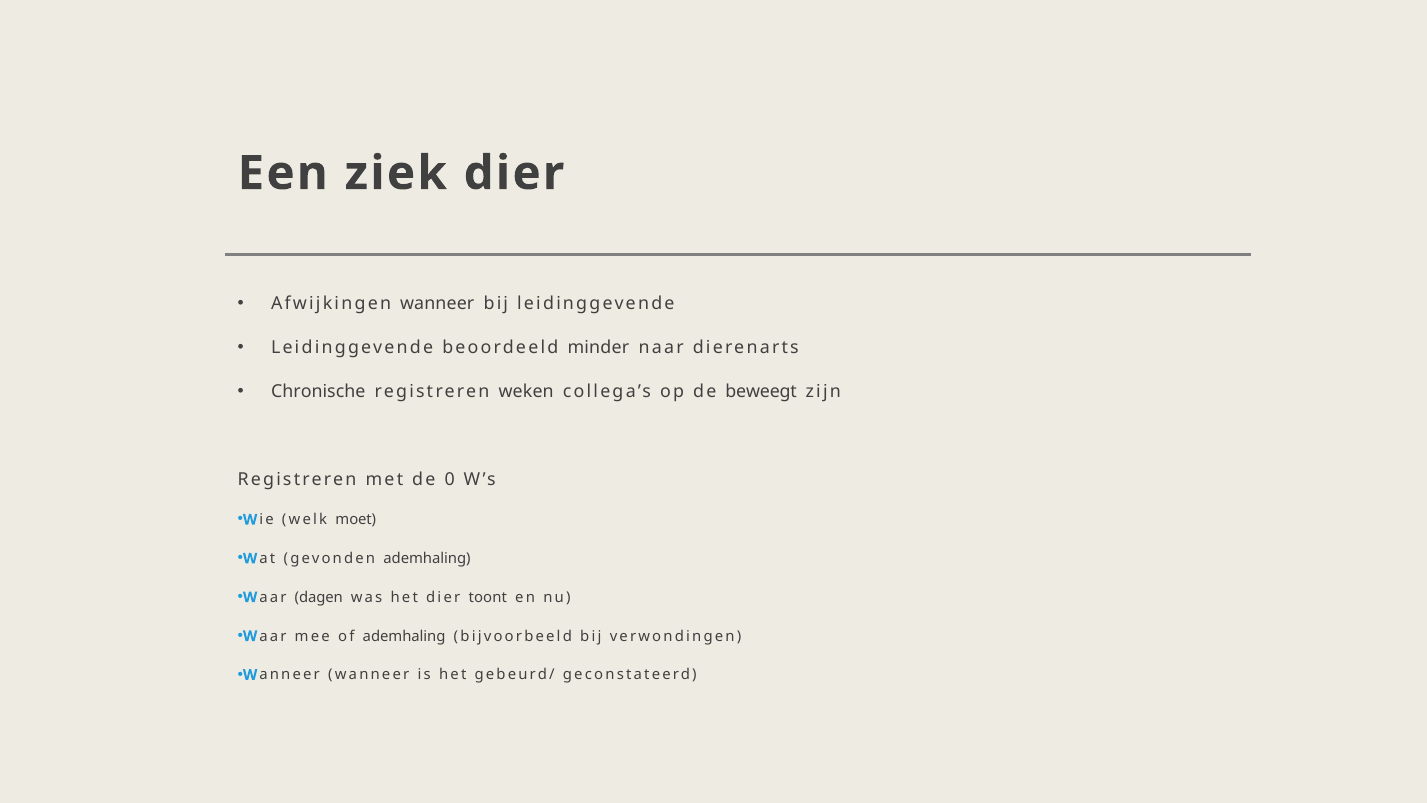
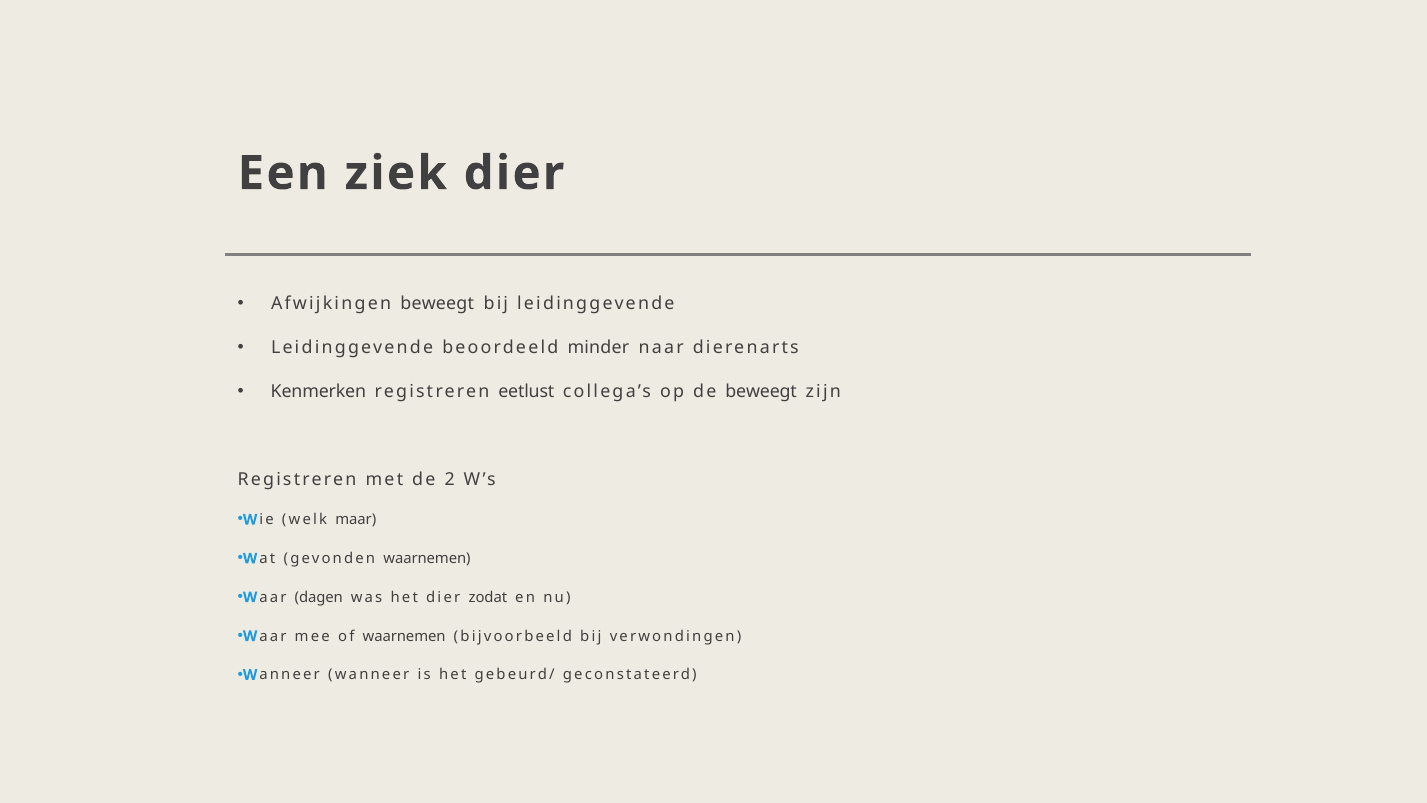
Afwijkingen wanneer: wanneer -> beweegt (437, 304)
Chronische: Chronische -> Kenmerken (318, 392)
weken: weken -> eetlust (526, 392)
0: 0 -> 2 (450, 479)
moet: moet -> maar (356, 519)
gevonden ademhaling: ademhaling -> waarnemen (427, 558)
toont: toont -> zodat (488, 597)
of ademhaling: ademhaling -> waarnemen (404, 636)
